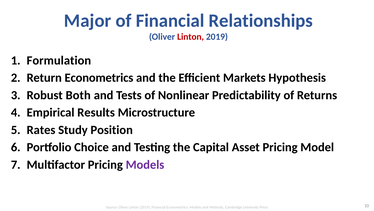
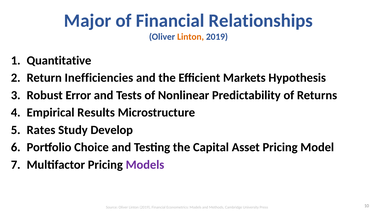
Linton colour: red -> orange (191, 37)
Formulation: Formulation -> Quantitative (59, 60)
Return Econometrics: Econometrics -> Inefficiencies (99, 78)
Both: Both -> Error (78, 95)
Position: Position -> Develop (112, 130)
